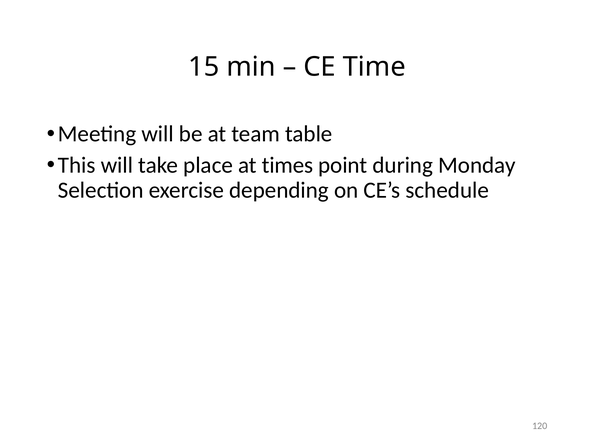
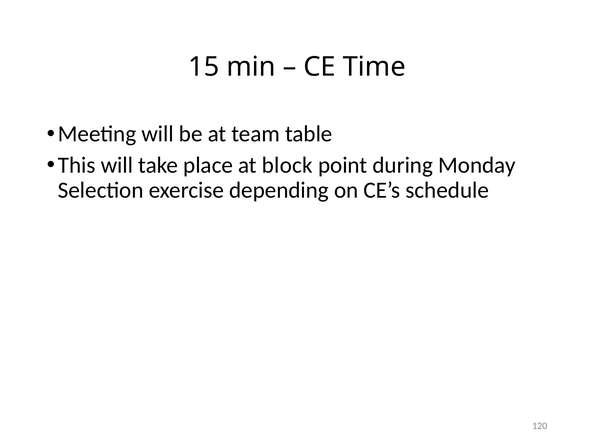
times: times -> block (287, 165)
